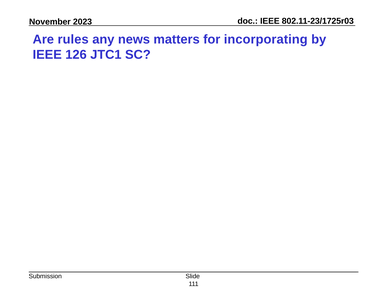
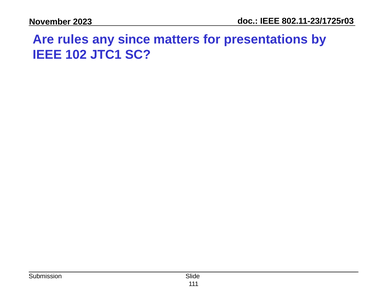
news: news -> since (134, 39)
incorporating: incorporating -> presentations (266, 39)
126: 126 -> 102 (76, 55)
